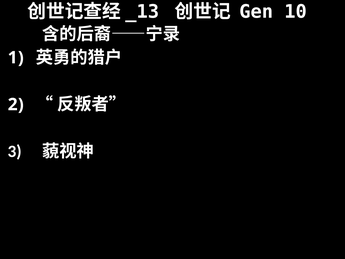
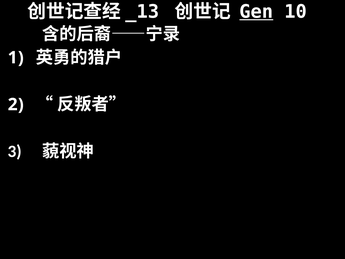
Gen underline: none -> present (256, 12)
